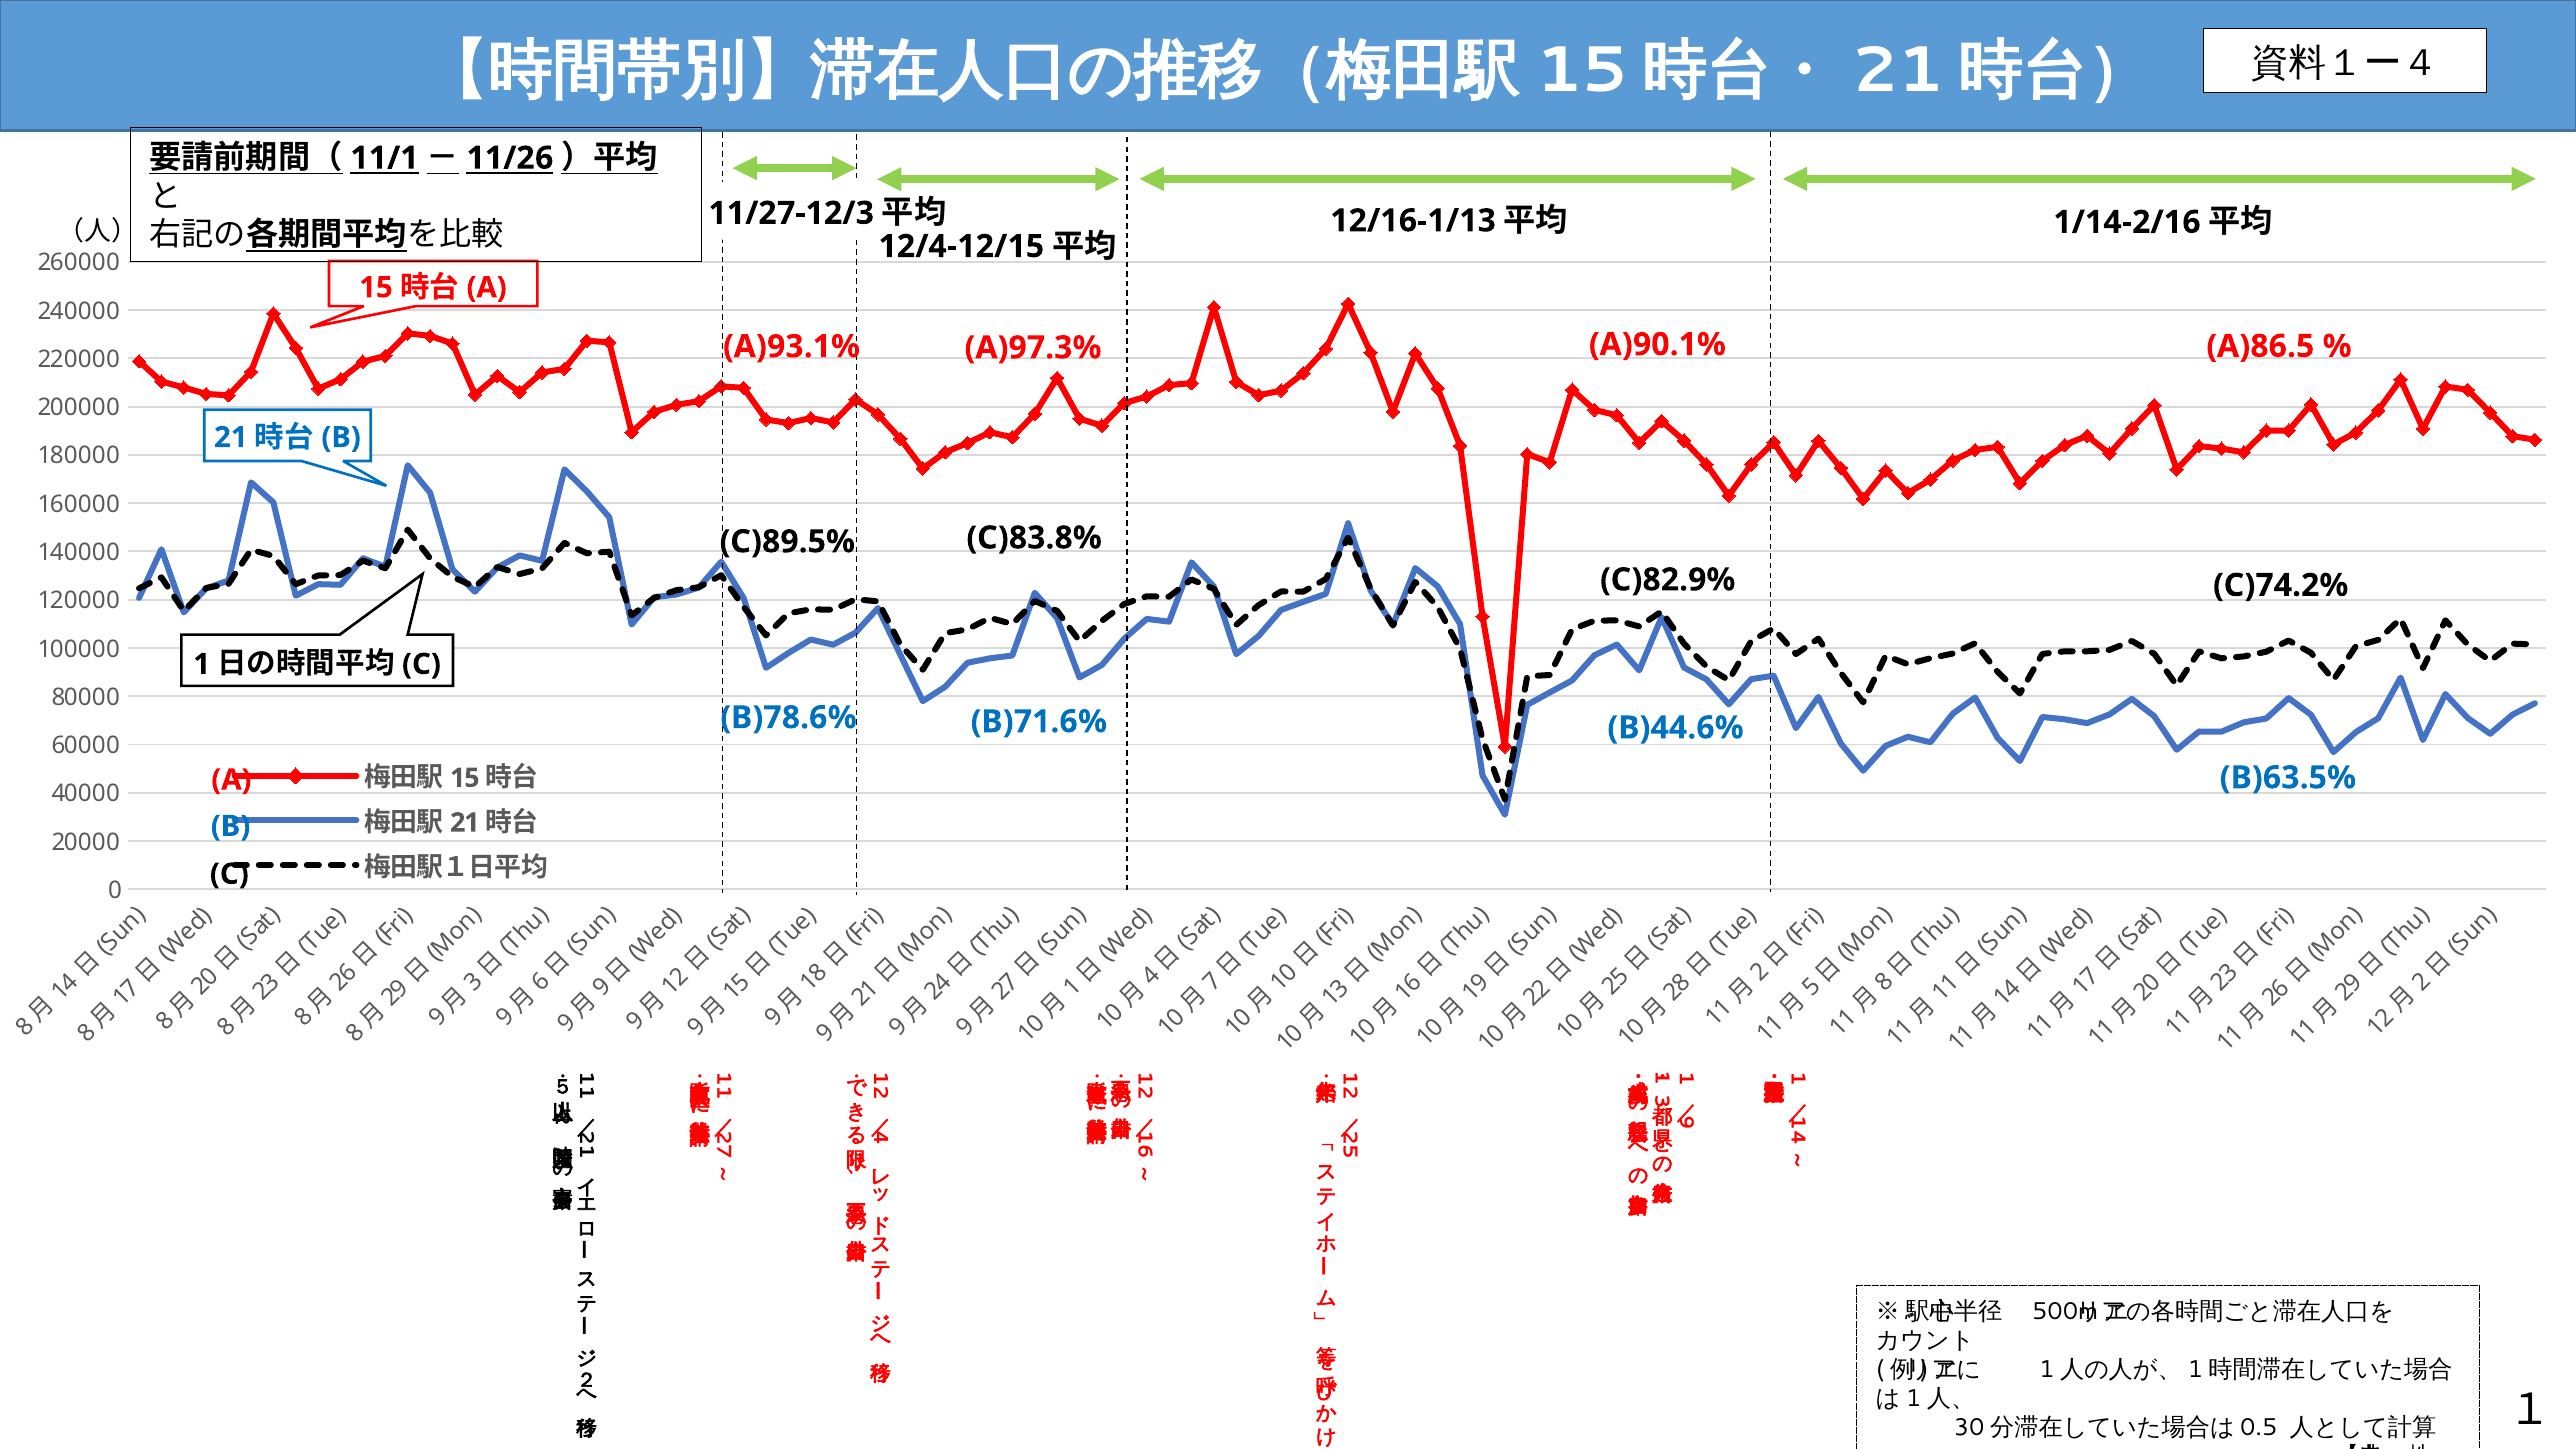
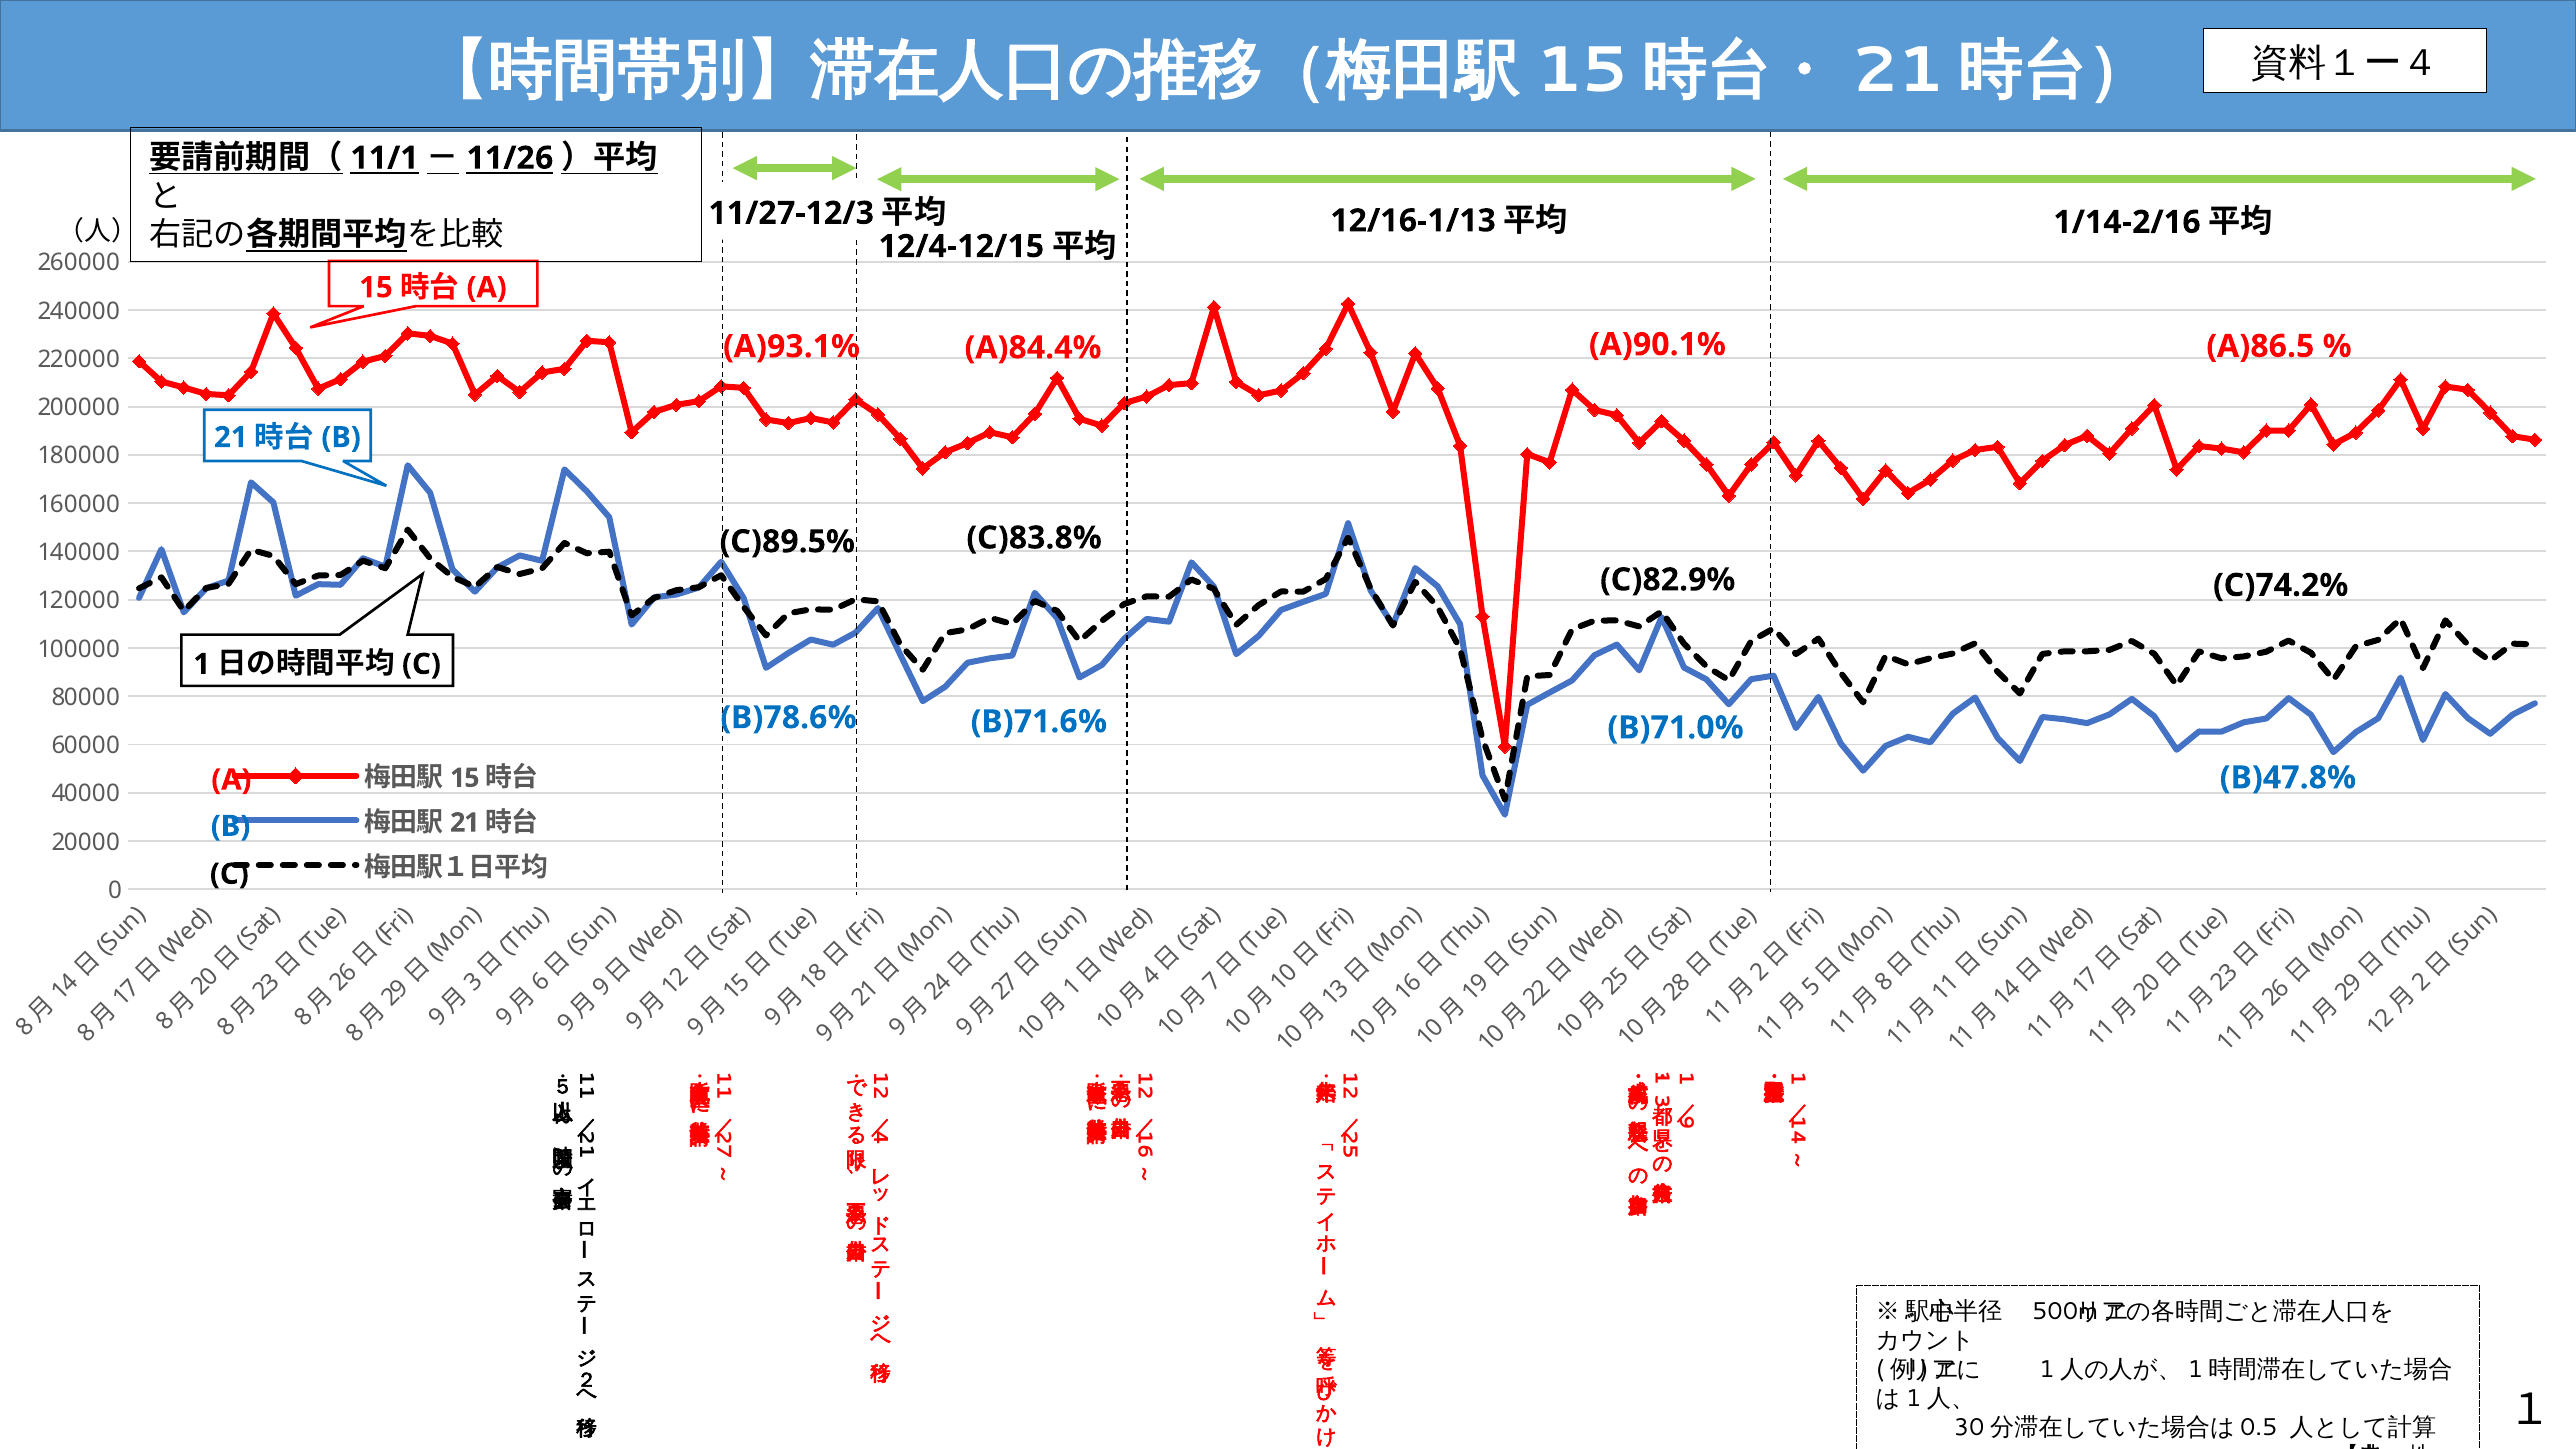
A)97.3%: A)97.3% -> A)84.4% (1033, 348)
B)44.6%: B)44.6% -> B)71.0% (1675, 728)
B)63.5%: B)63.5% -> B)47.8% (2288, 778)
